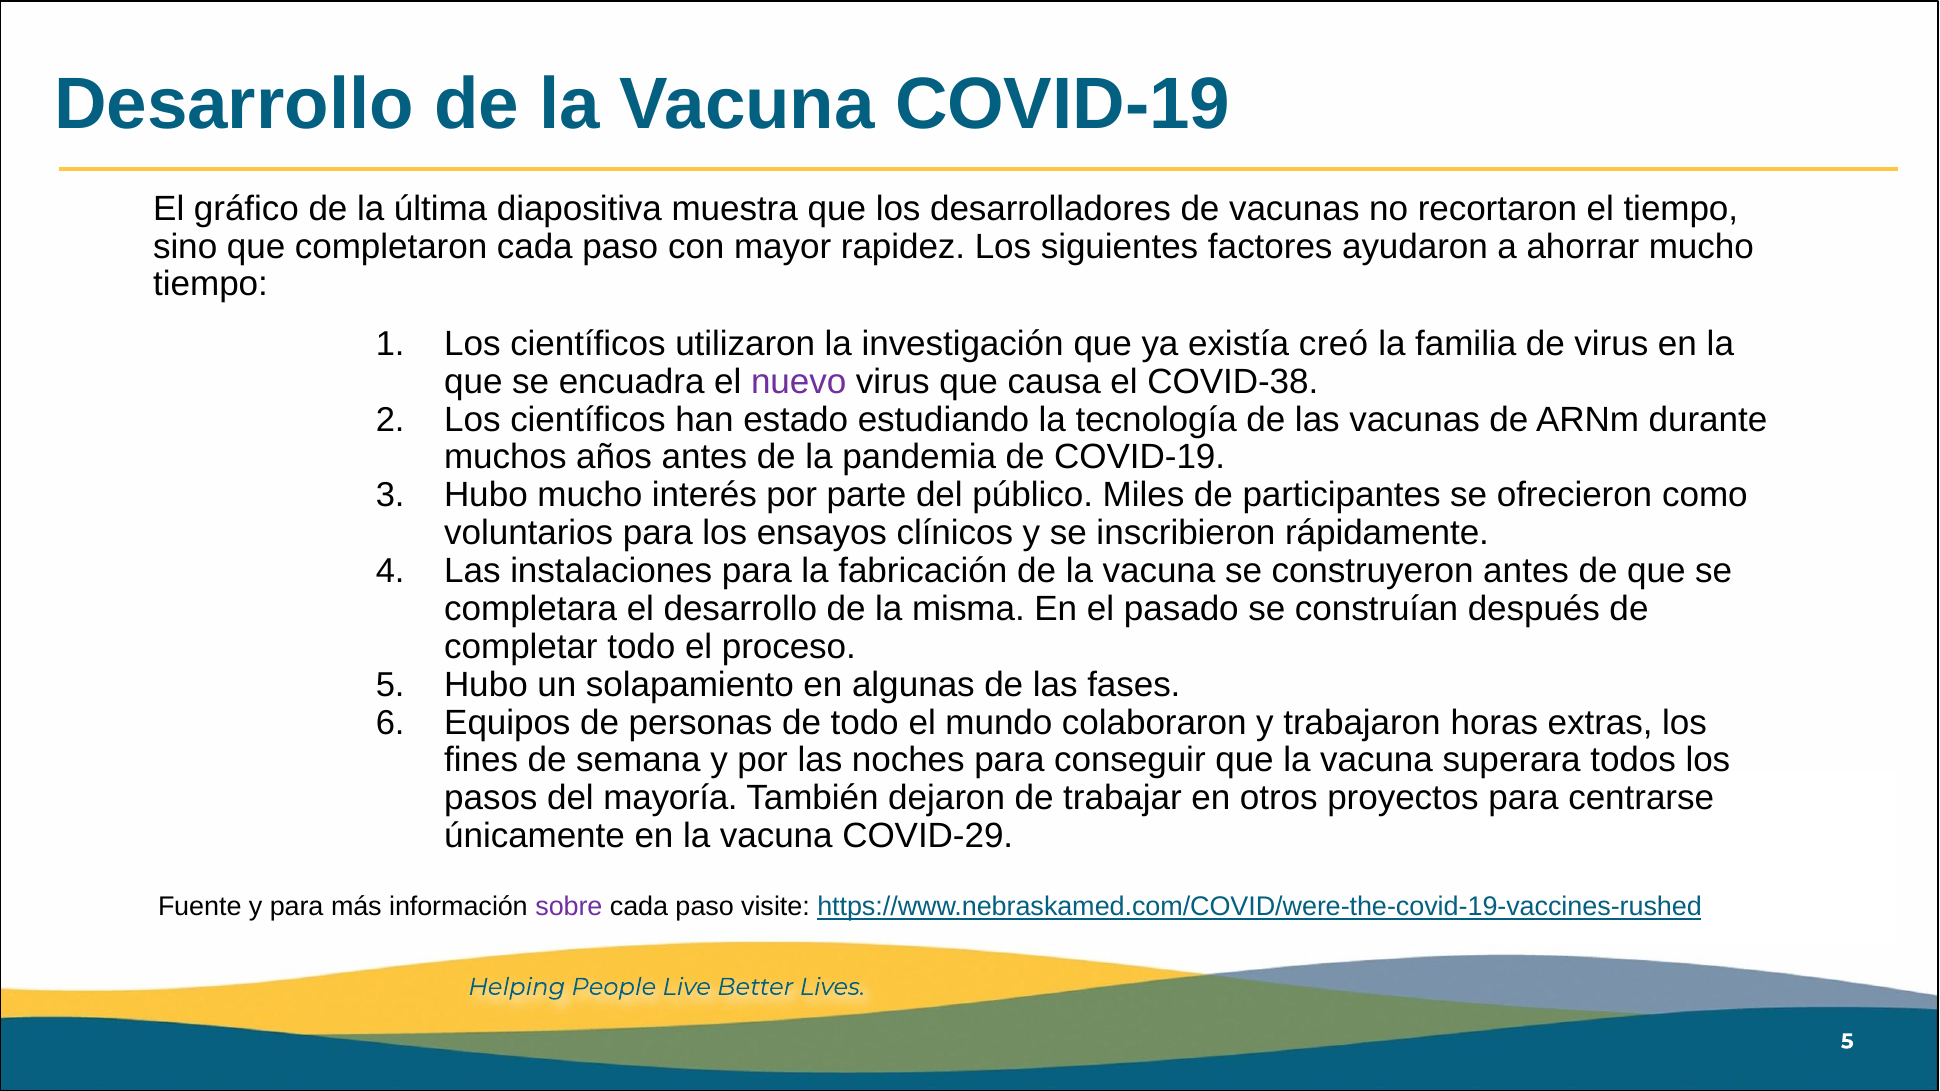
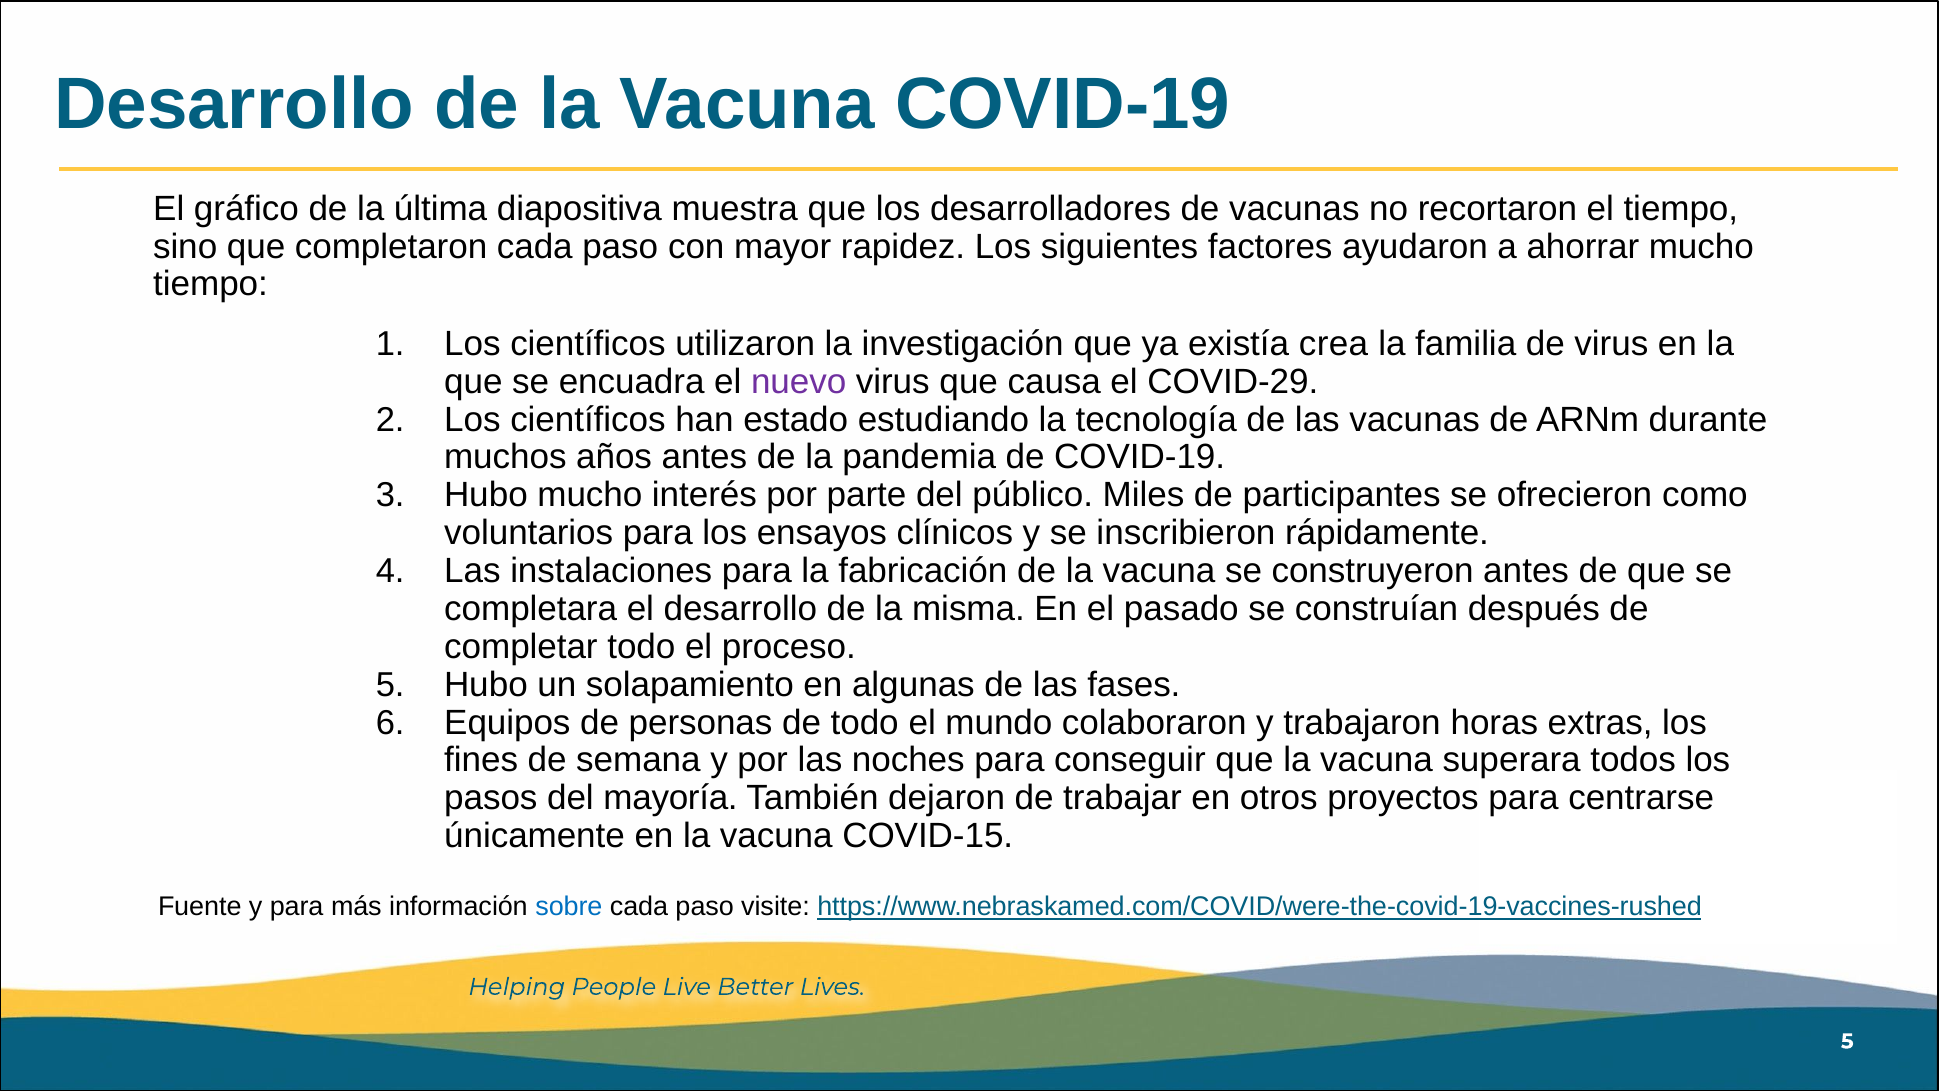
creó: creó -> crea (1334, 344)
COVID-38: COVID-38 -> COVID-29 (1233, 382)
COVID-29: COVID-29 -> COVID-15 (928, 836)
sobre colour: purple -> blue (569, 907)
